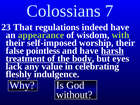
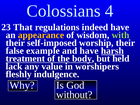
7: 7 -> 4 (109, 11)
appearance colour: light green -> yellow (41, 35)
pointless: pointless -> example (43, 51)
eyes: eyes -> held (121, 59)
celebrating: celebrating -> worshipers (97, 66)
